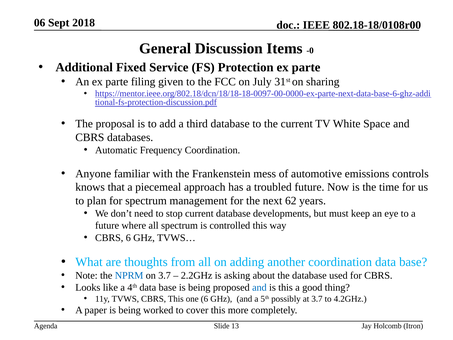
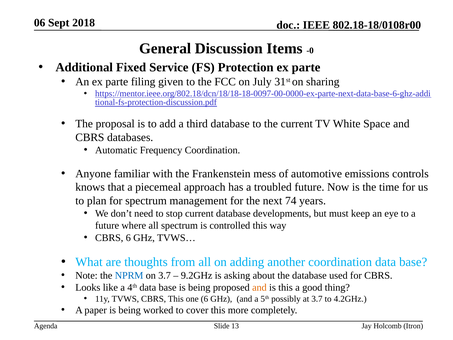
62: 62 -> 74 (291, 201)
2.2GHz: 2.2GHz -> 9.2GHz (197, 275)
and colour: blue -> orange (259, 287)
